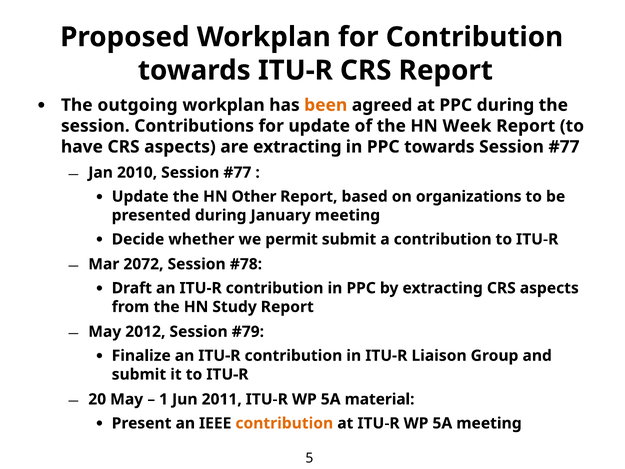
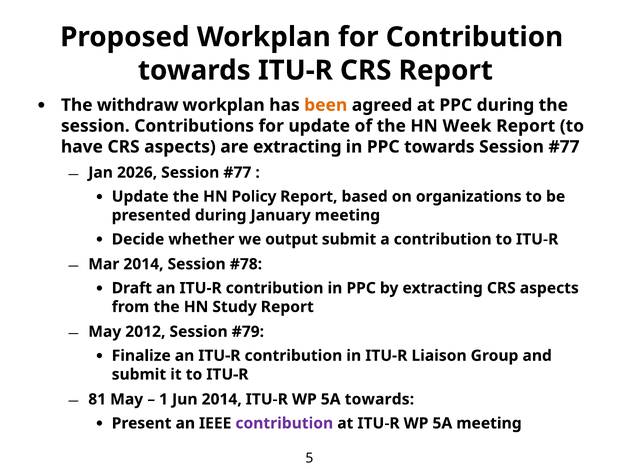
outgoing: outgoing -> withdraw (138, 105)
2010: 2010 -> 2026 (137, 172)
Other: Other -> Policy (254, 196)
permit: permit -> output (292, 239)
Mar 2072: 2072 -> 2014 (143, 264)
20: 20 -> 81 (97, 399)
Jun 2011: 2011 -> 2014 (222, 399)
5A material: material -> towards (379, 399)
contribution colour: orange -> purple (284, 423)
